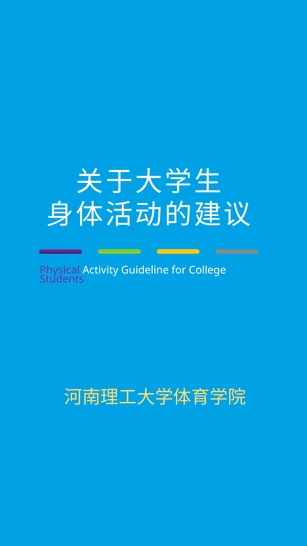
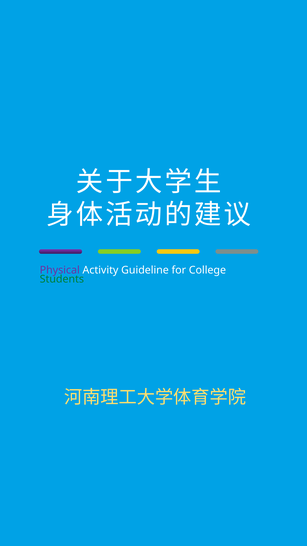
Students colour: purple -> green (62, 279)
